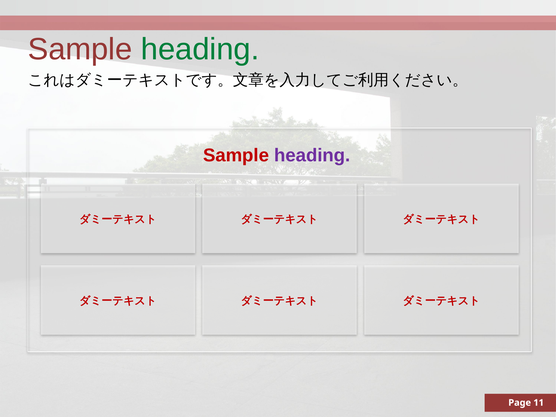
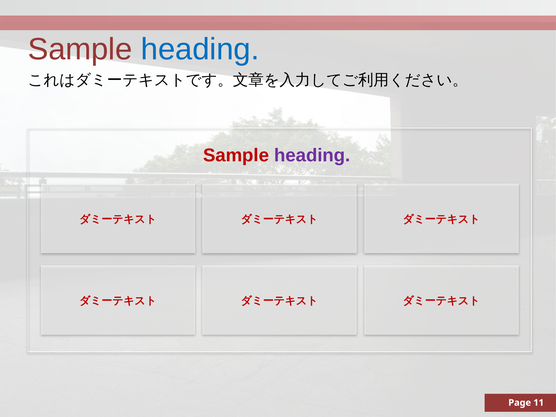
heading colour: green -> blue (200, 49)
